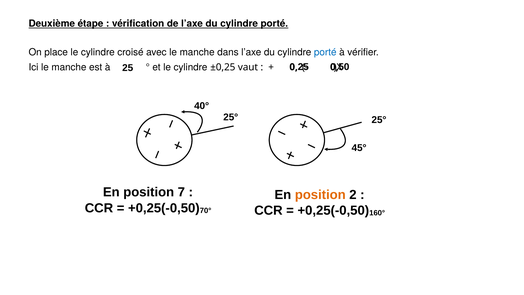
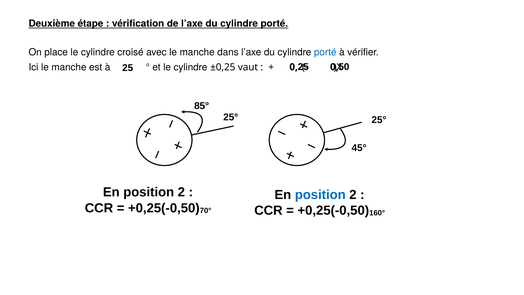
40°: 40° -> 85° (202, 106)
7: 7 -> 2 (181, 192)
position colour: orange -> blue (320, 195)
